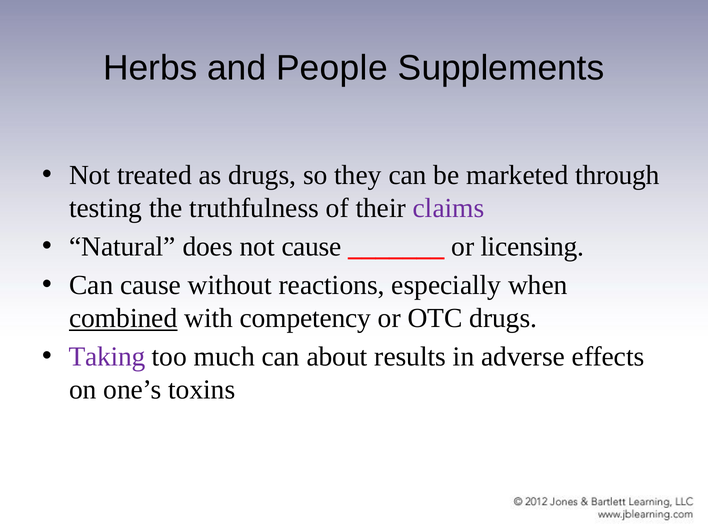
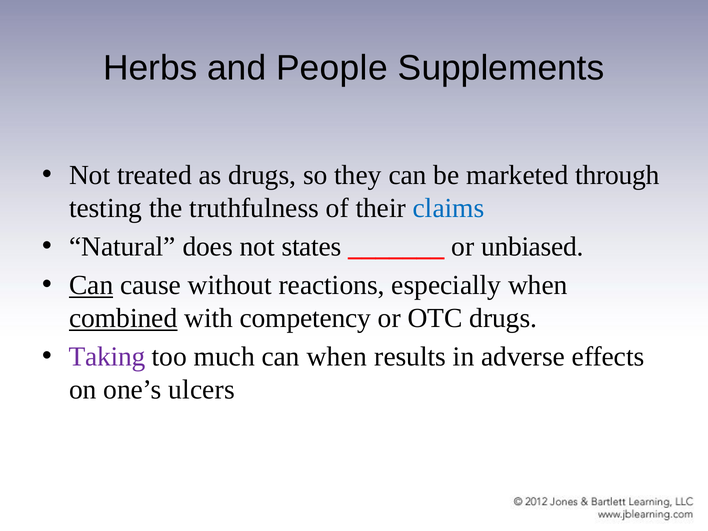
claims colour: purple -> blue (449, 208)
not cause: cause -> states (312, 247)
licensing: licensing -> unbiased (532, 247)
Can underline: none -> present (91, 285)
can about: about -> when (337, 357)
toxins: toxins -> ulcers (202, 390)
